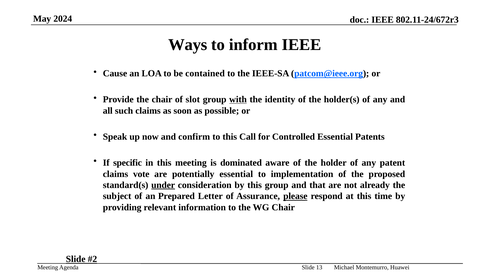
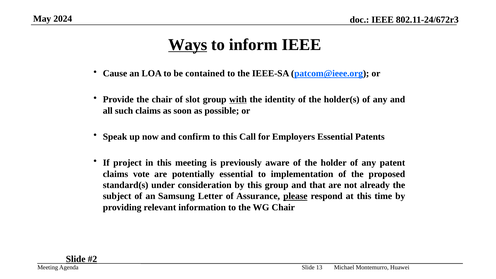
Ways underline: none -> present (188, 45)
Controlled: Controlled -> Employers (294, 137)
specific: specific -> project (128, 163)
dominated: dominated -> previously (241, 163)
under underline: present -> none (163, 185)
Prepared: Prepared -> Samsung (176, 196)
